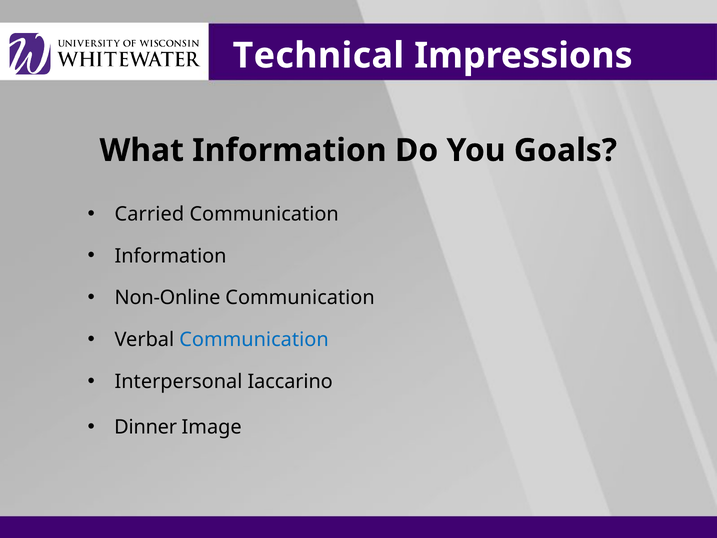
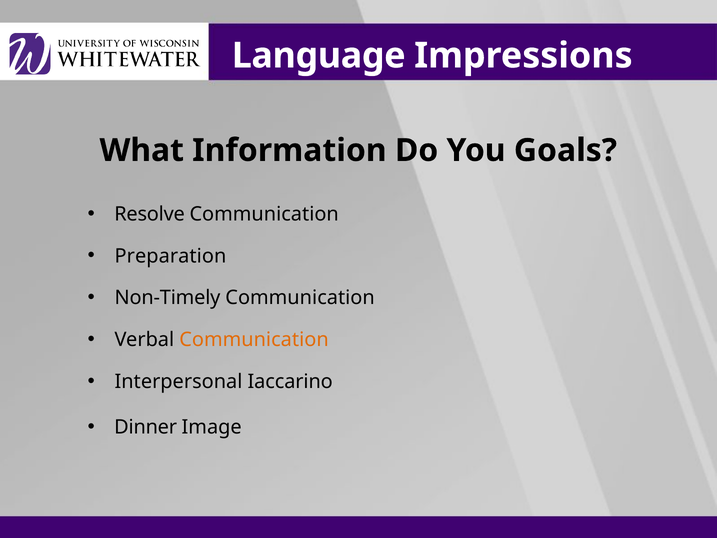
Technical: Technical -> Language (319, 56)
Carried: Carried -> Resolve (150, 214)
Information: Information -> Preparation (170, 256)
Non-Online: Non-Online -> Non-Timely (167, 298)
Communication colour: blue -> orange (254, 340)
